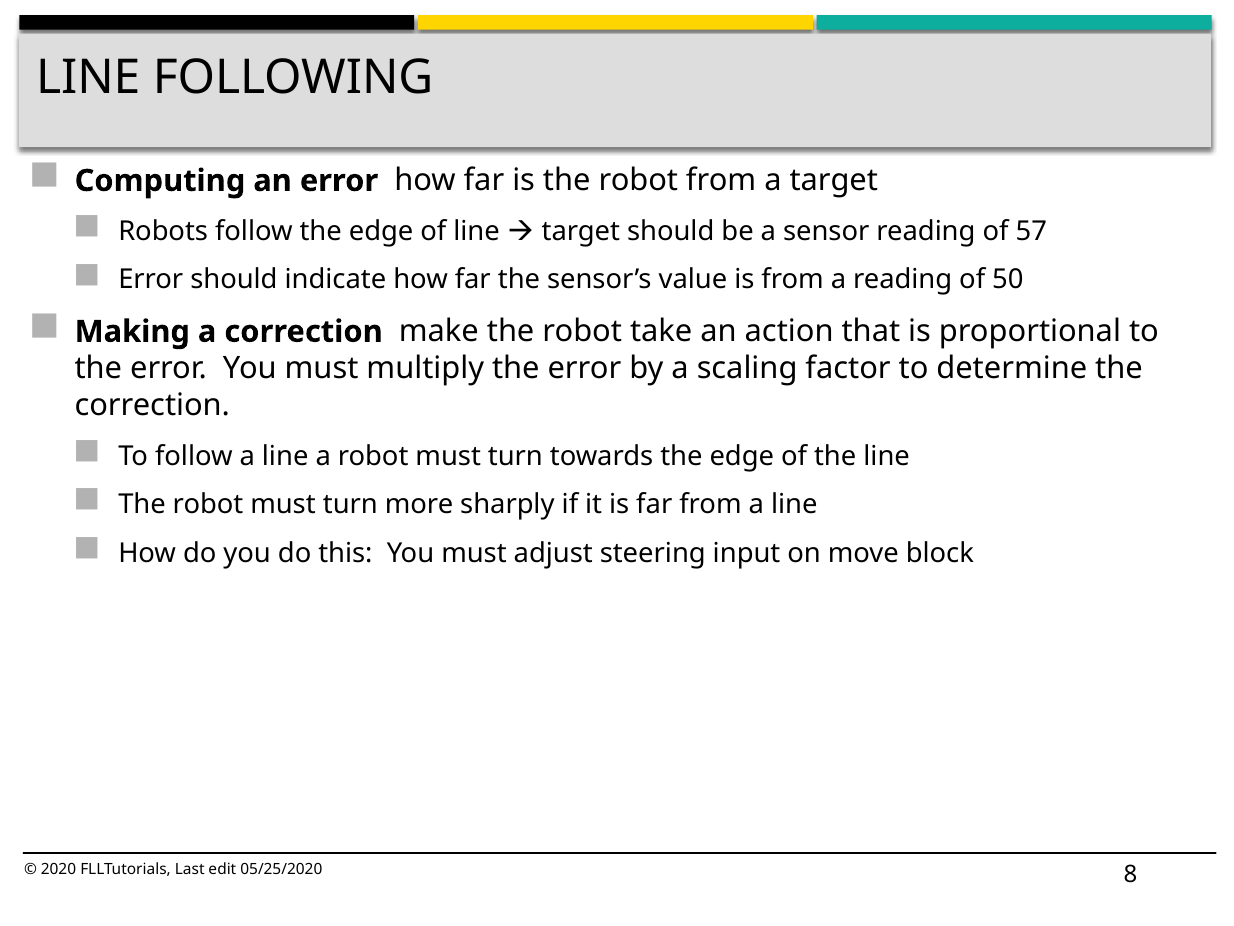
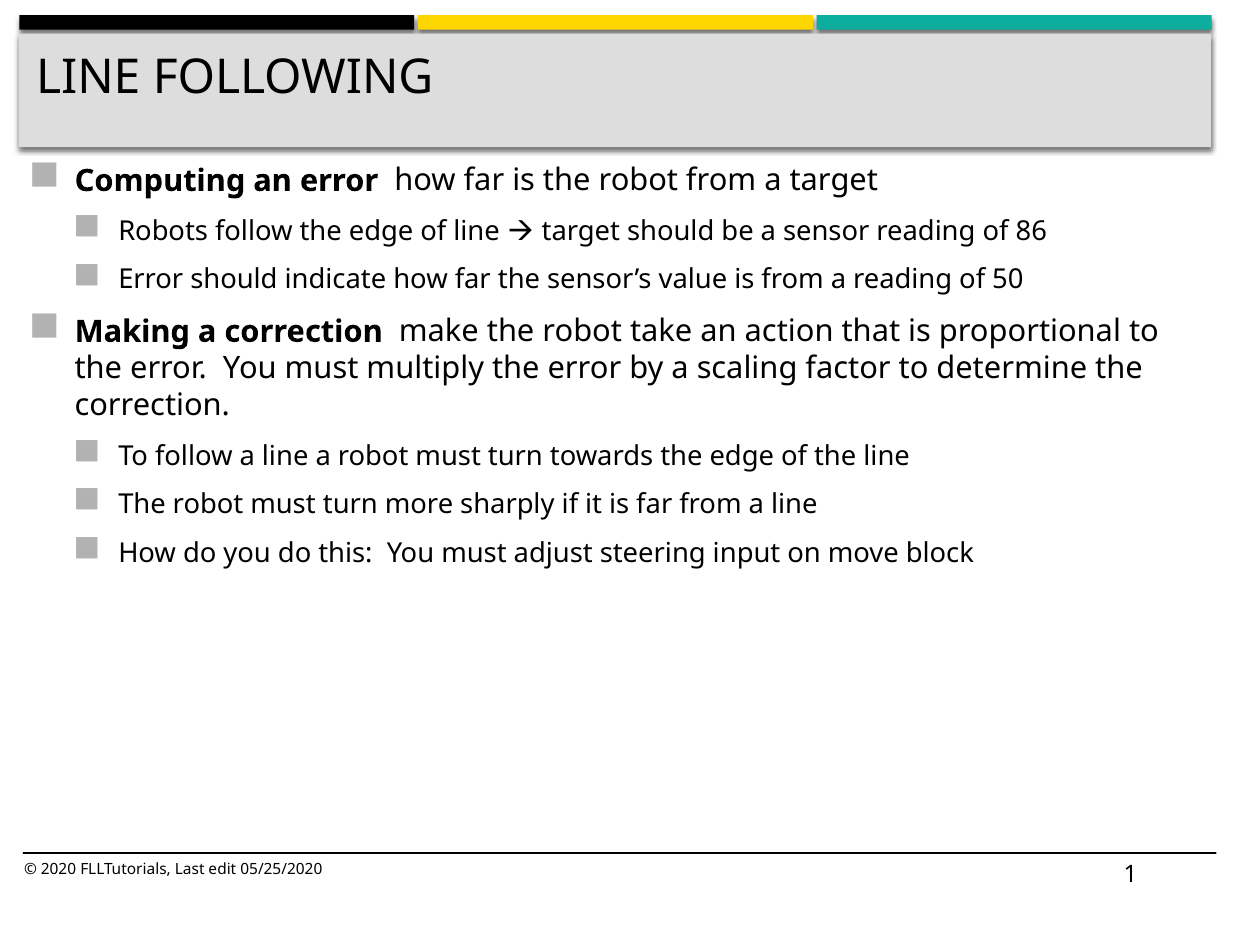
57: 57 -> 86 (1031, 231)
8: 8 -> 1 (1131, 875)
